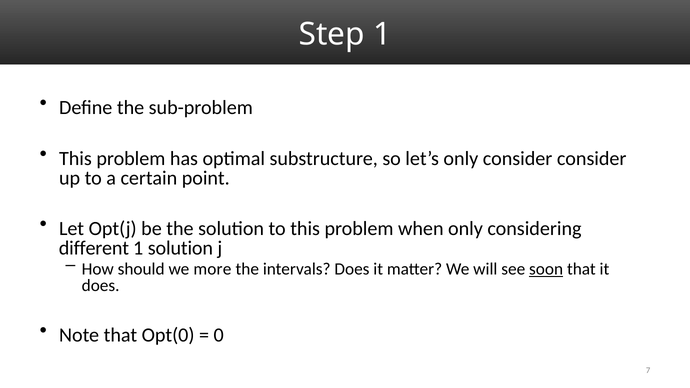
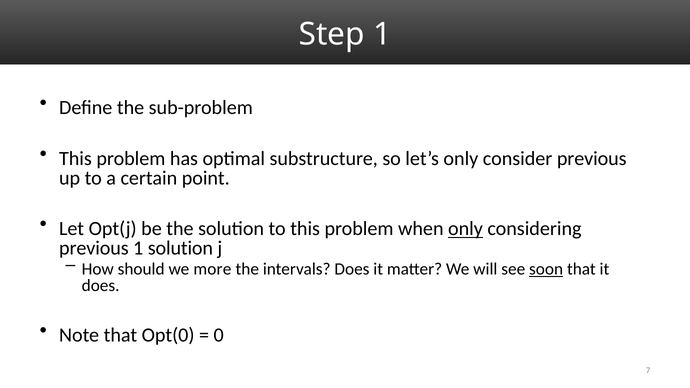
consider consider: consider -> previous (592, 159)
only underline: none -> present (465, 229)
different: different -> previous (94, 248)
